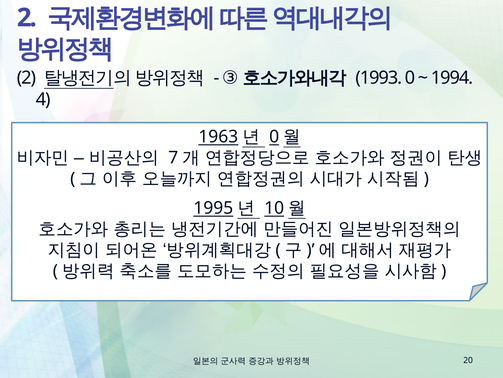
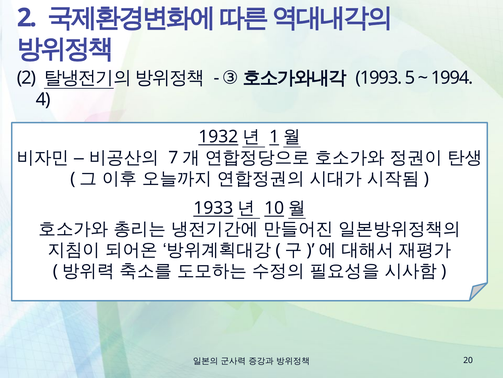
1993 0: 0 -> 5 (410, 78)
1963: 1963 -> 1932 (218, 137)
0: 0 -> 1 (274, 137)
1995: 1995 -> 1933 (213, 208)
